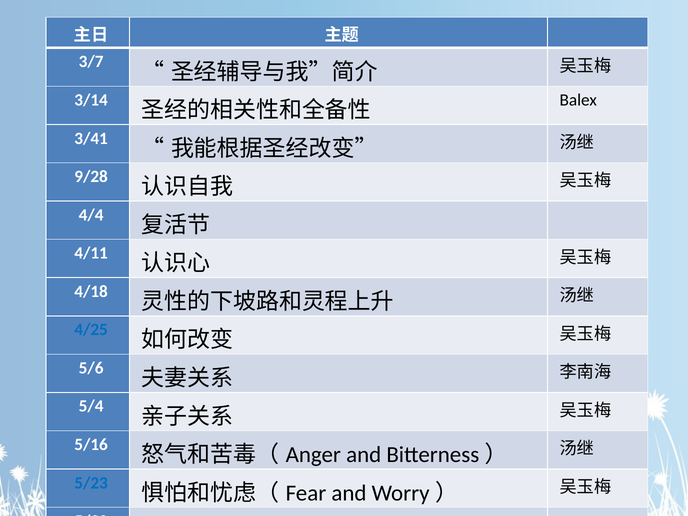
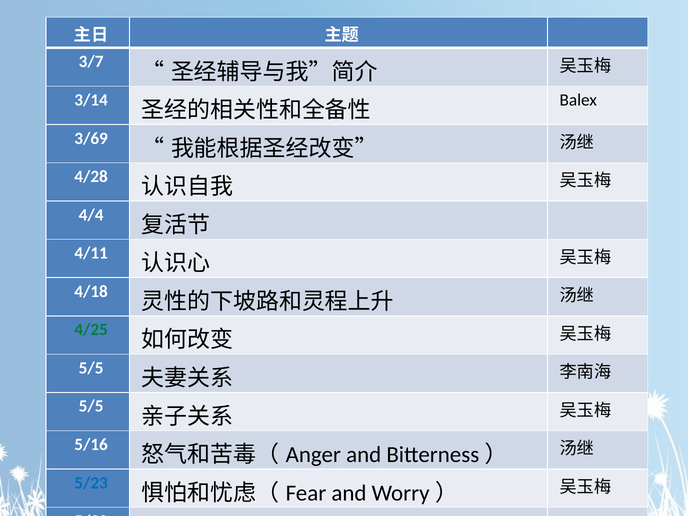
3/41: 3/41 -> 3/69 (91, 138)
9/28: 9/28 -> 4/28 (91, 177)
4/25 colour: blue -> green (91, 330)
5/6: 5/6 -> 5/5 (91, 368)
5/4: 5/4 -> 5/5 (91, 406)
